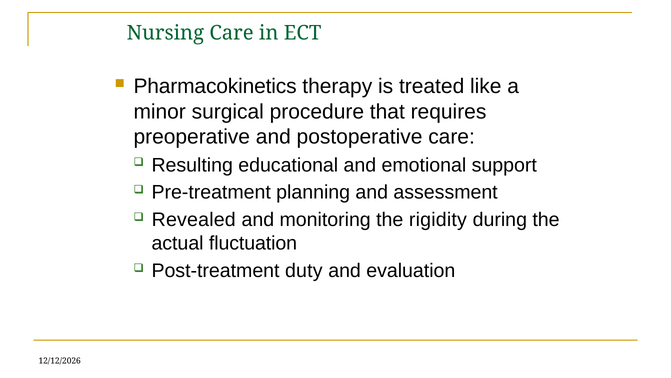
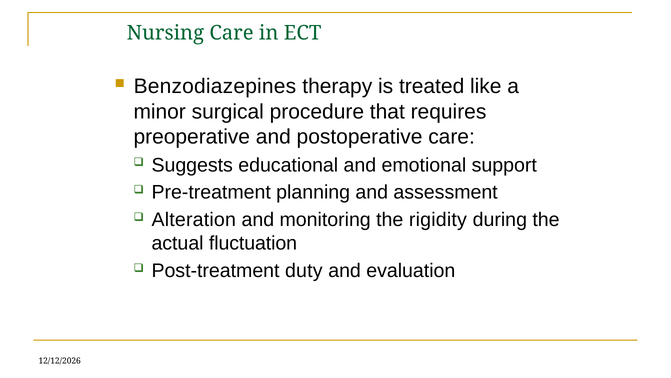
Pharmacokinetics: Pharmacokinetics -> Benzodiazepines (215, 86)
Resulting: Resulting -> Suggests (192, 165)
Revealed: Revealed -> Alteration (194, 220)
